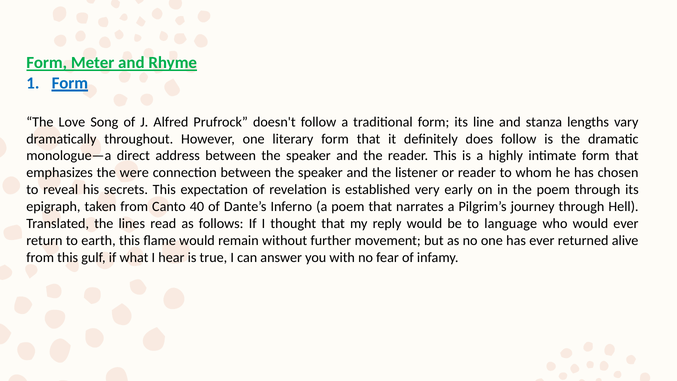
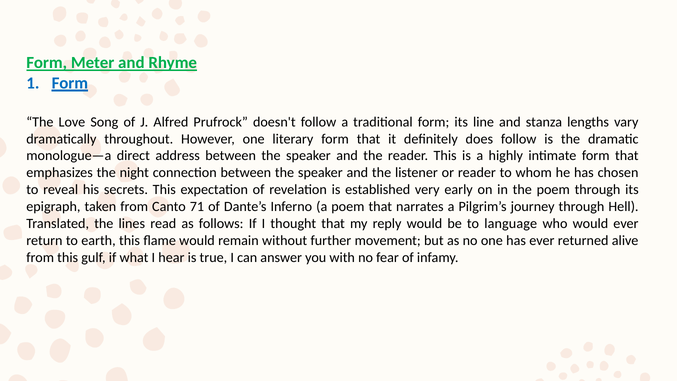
were: were -> night (134, 173)
40: 40 -> 71 (197, 207)
